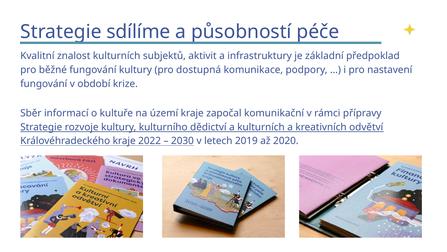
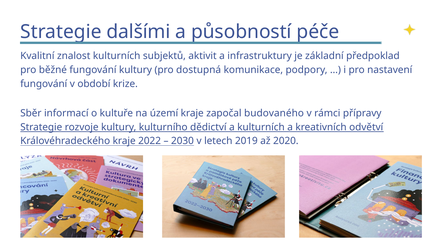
sdílíme: sdílíme -> dalšími (138, 32)
komunikační: komunikační -> budovaného (274, 113)
